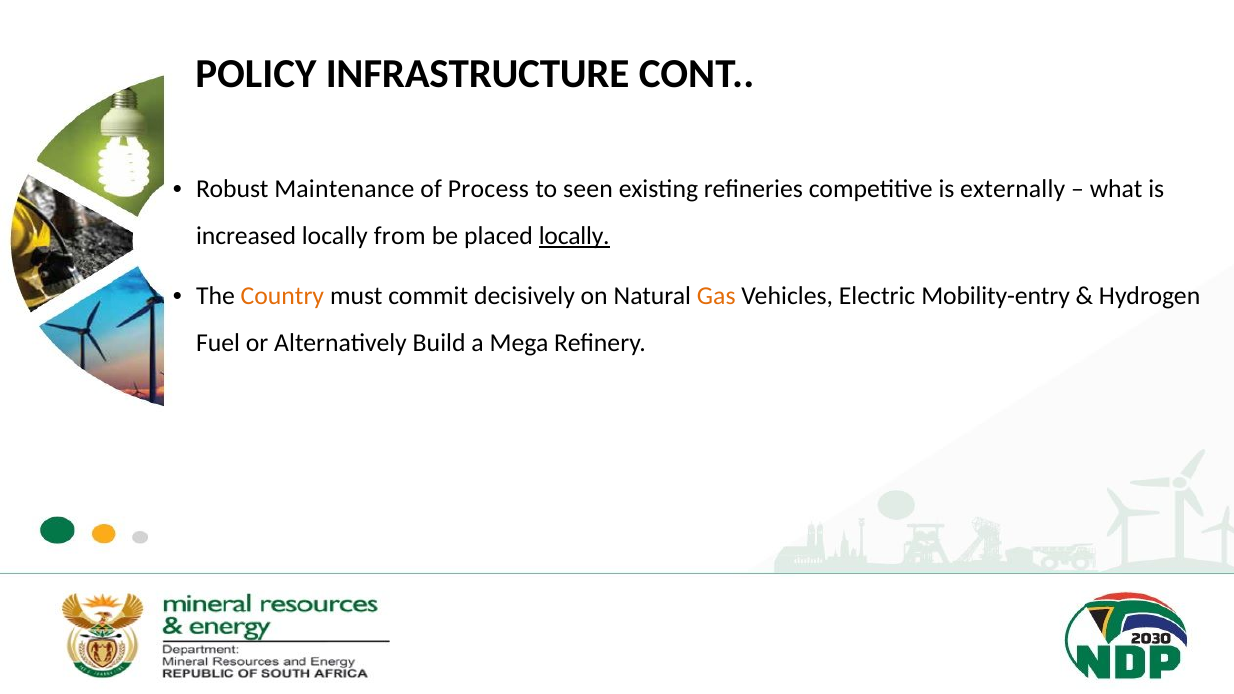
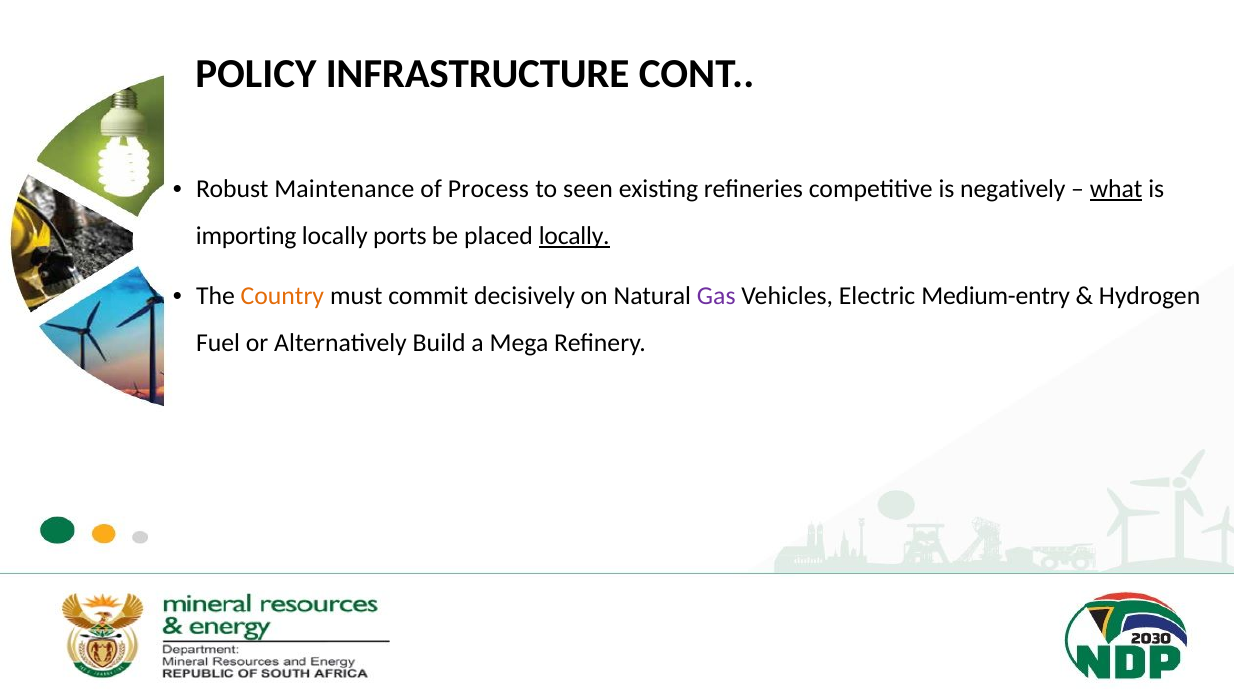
externally: externally -> negatively (1013, 189)
what underline: none -> present (1116, 189)
increased: increased -> importing (246, 236)
from: from -> ports (400, 236)
Gas colour: orange -> purple (716, 296)
Mobility-entry: Mobility-entry -> Medium-entry (996, 296)
